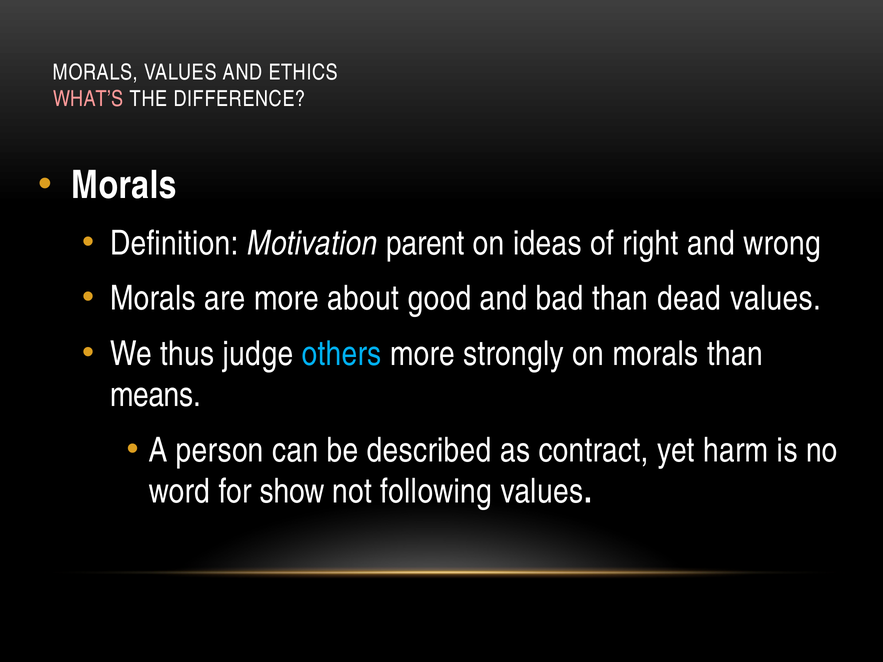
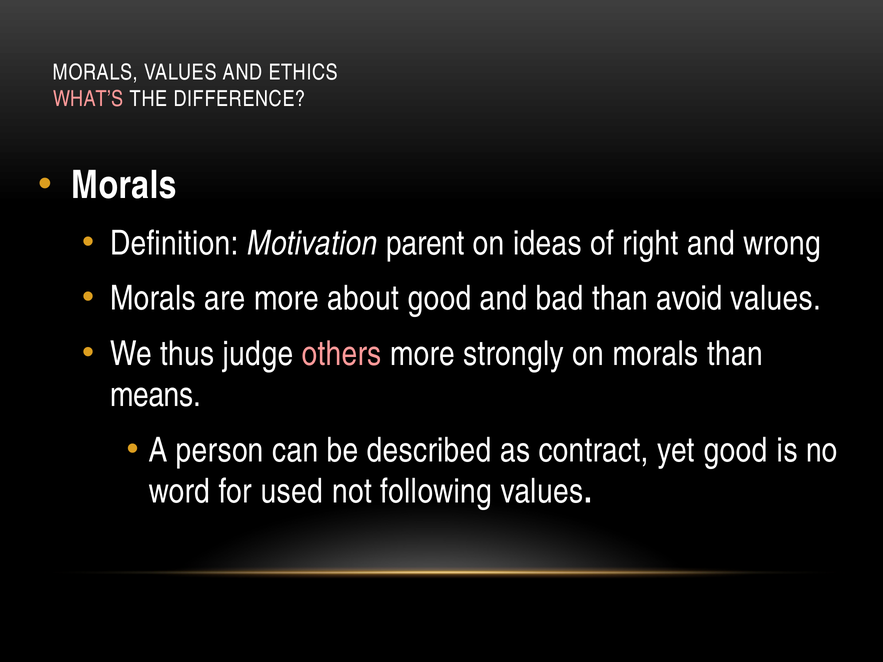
dead: dead -> avoid (689, 299)
others colour: light blue -> pink (342, 354)
yet harm: harm -> good (736, 451)
show: show -> used (292, 492)
